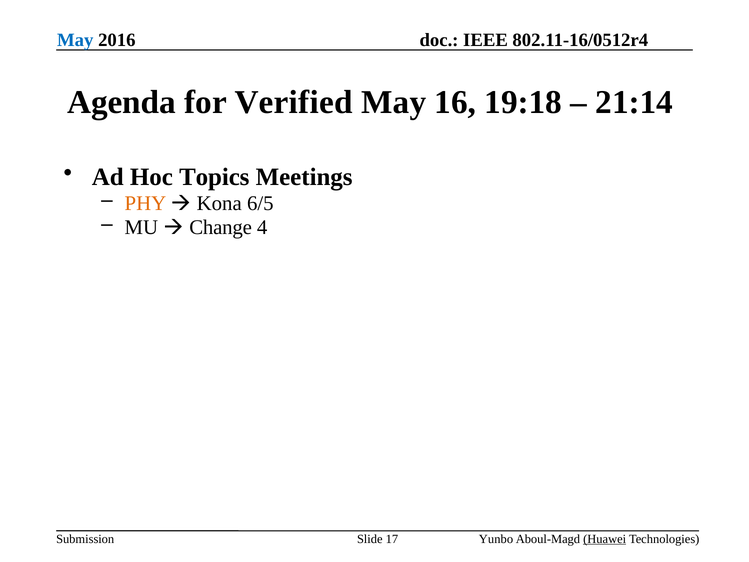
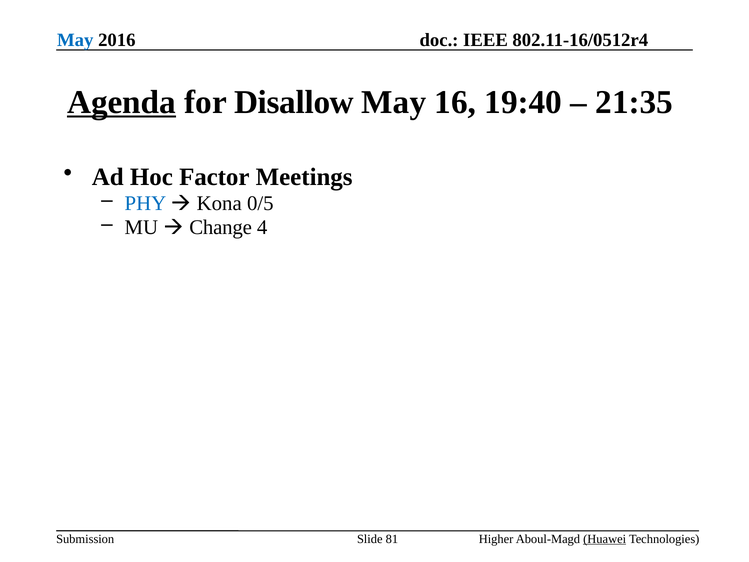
Agenda underline: none -> present (122, 102)
Verified: Verified -> Disallow (294, 102)
19:18: 19:18 -> 19:40 (523, 102)
21:14: 21:14 -> 21:35 (634, 102)
Topics: Topics -> Factor (214, 177)
PHY colour: orange -> blue (145, 203)
6/5: 6/5 -> 0/5 (260, 203)
17: 17 -> 81 (392, 539)
Yunbo: Yunbo -> Higher (496, 539)
